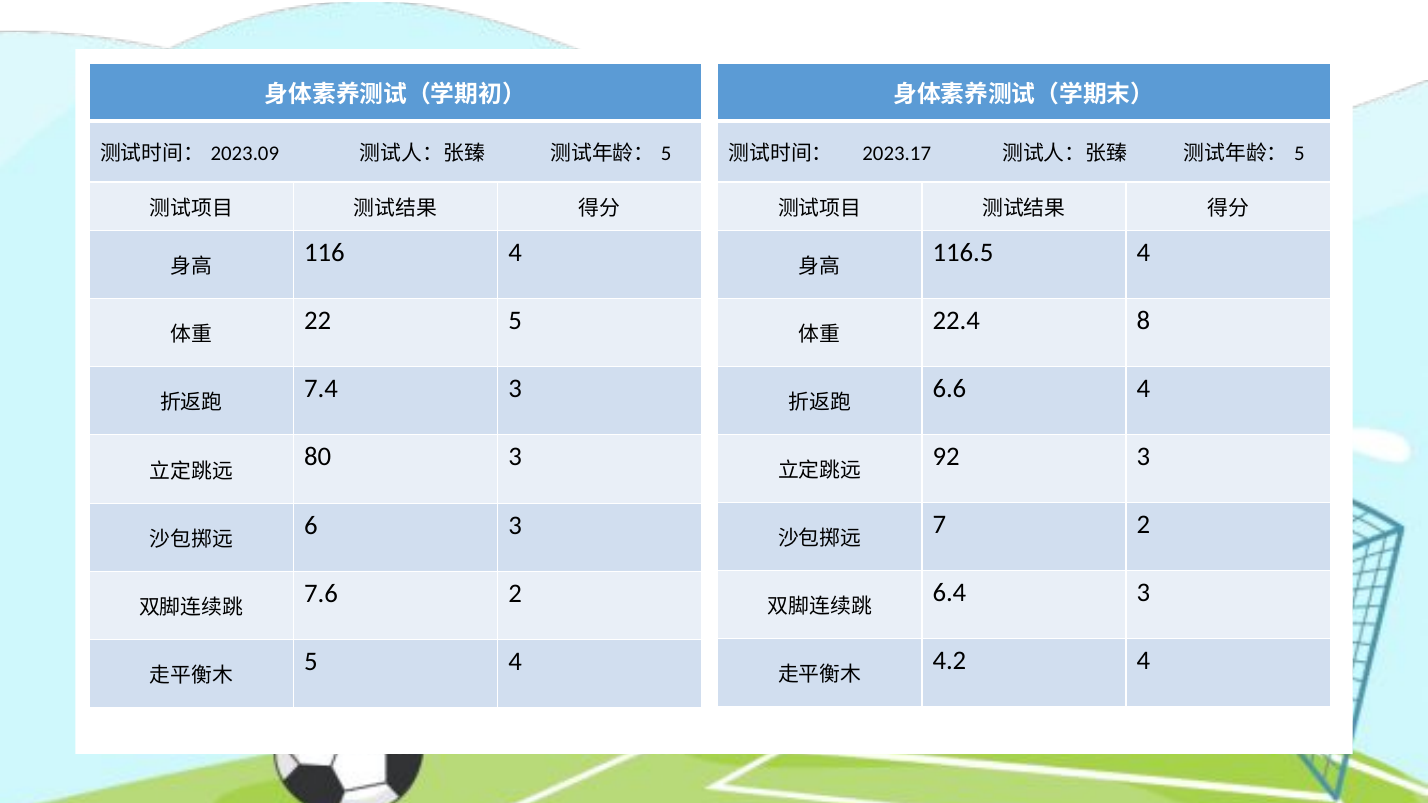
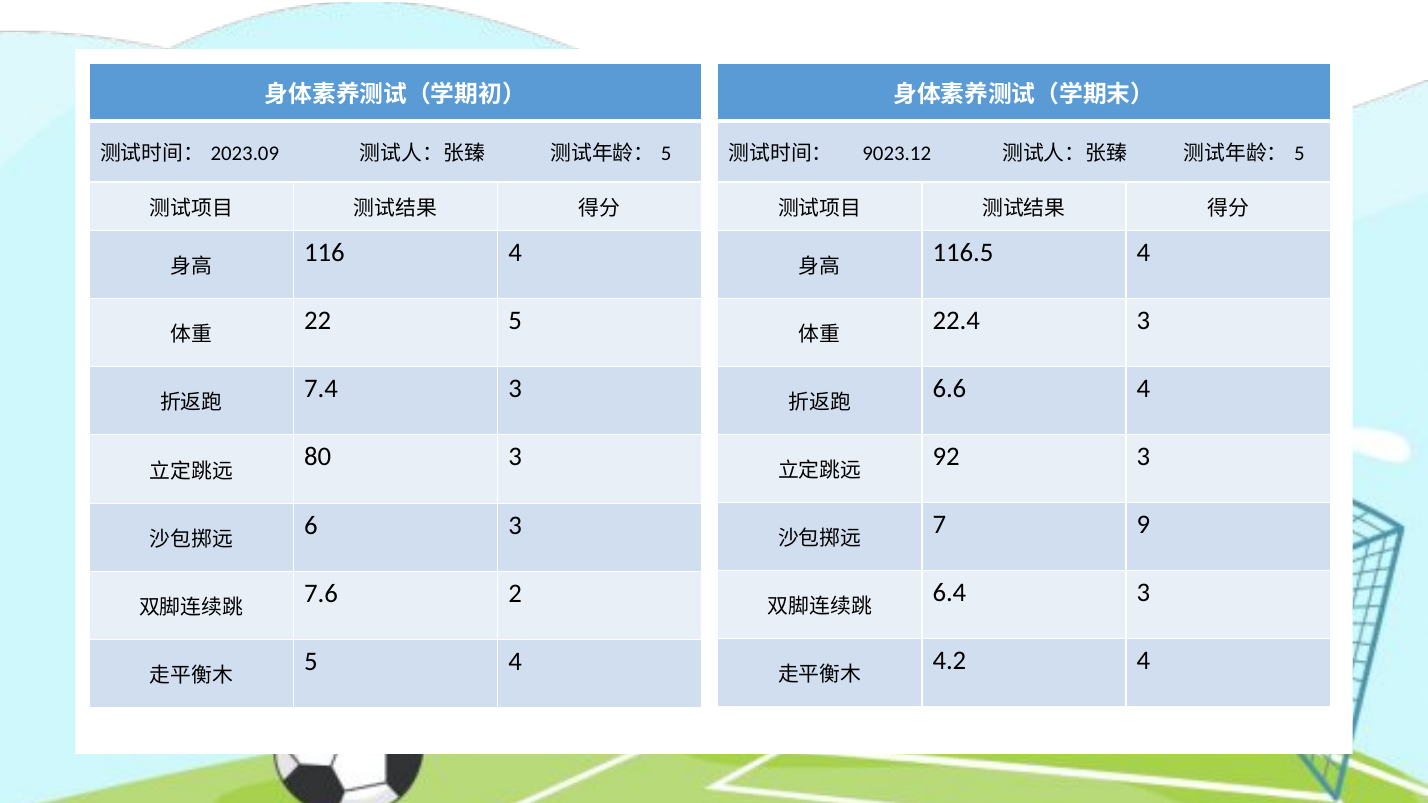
2023.17: 2023.17 -> 9023.12 (897, 154)
22.4 8: 8 -> 3 (1143, 321)
7 2: 2 -> 9 (1143, 525)
